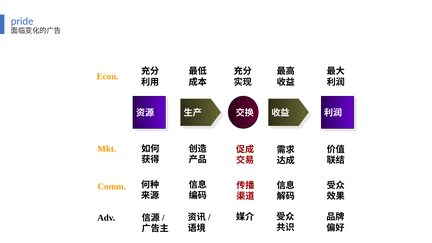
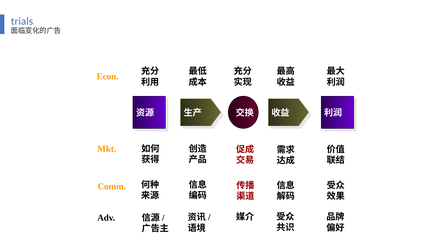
pride: pride -> trials (22, 21)
